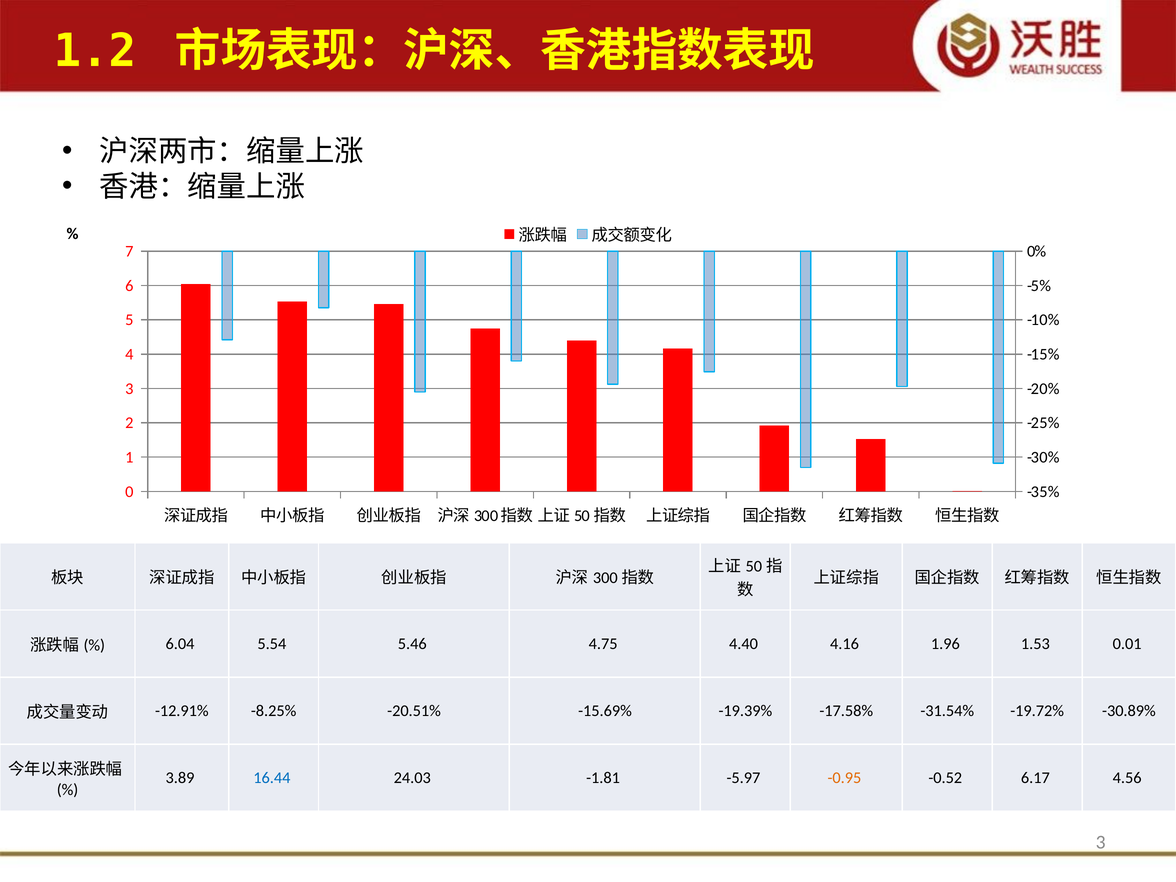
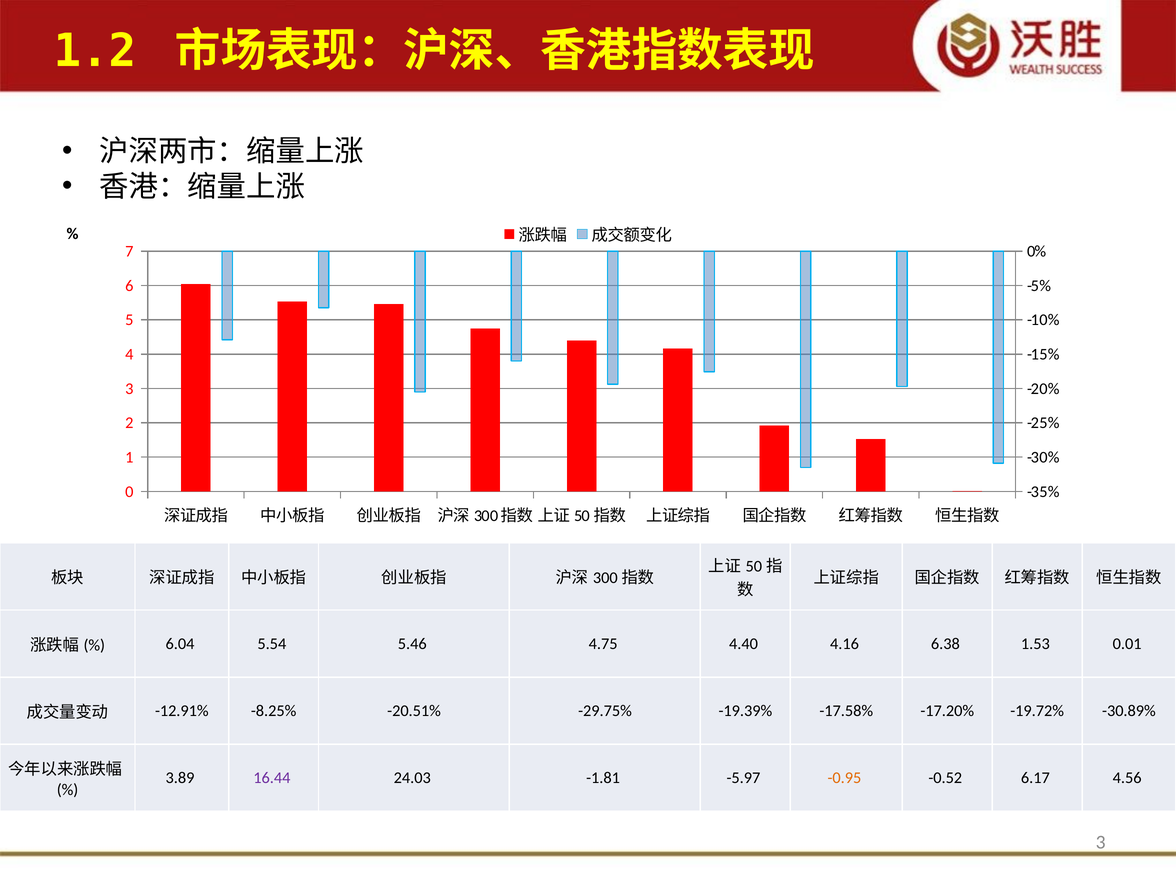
1.96: 1.96 -> 6.38 (945, 644)
-15.69%: -15.69% -> -29.75% (605, 711)
-31.54%: -31.54% -> -17.20% (947, 711)
16.44 colour: blue -> purple (272, 778)
